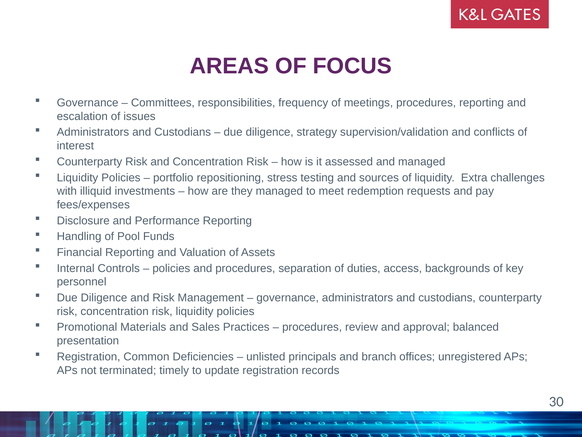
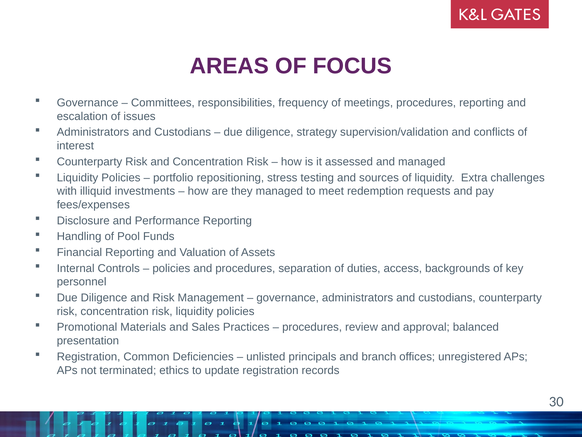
timely: timely -> ethics (174, 370)
